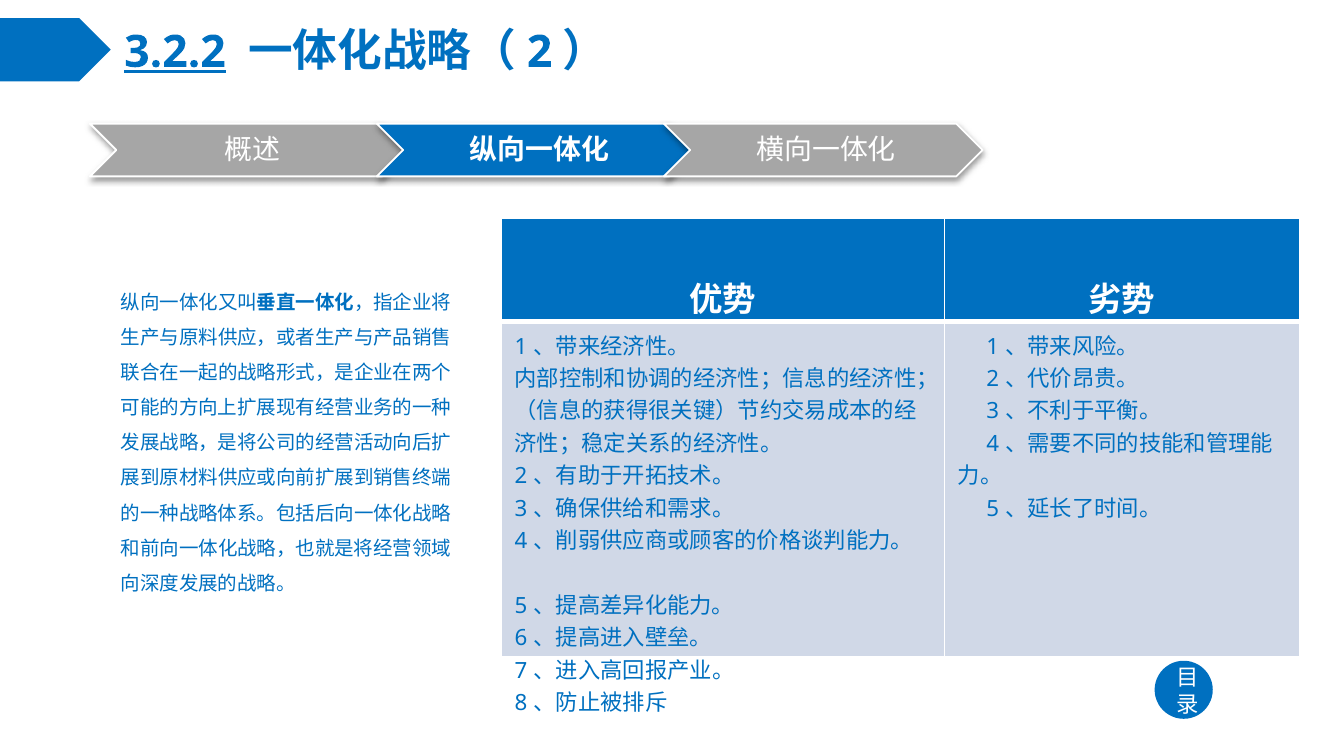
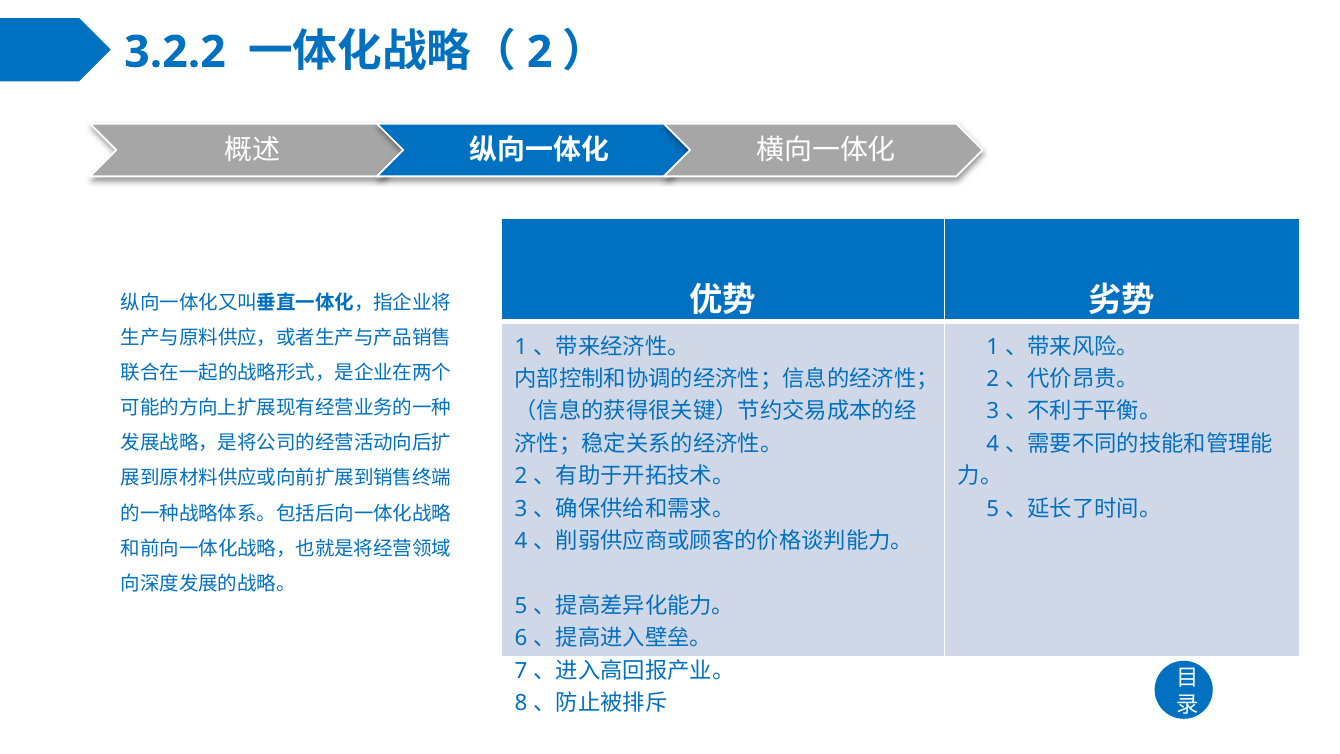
3.2.2 underline: present -> none (175, 52)
